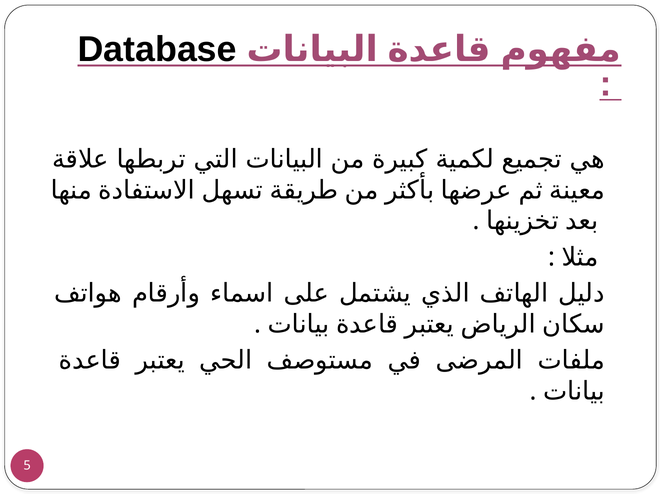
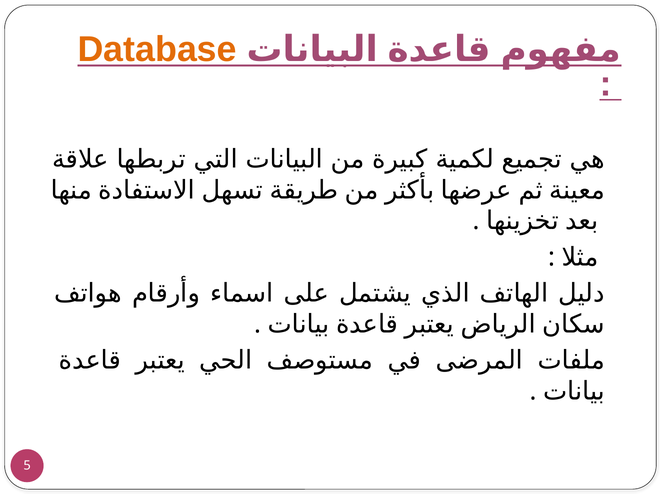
Database colour: black -> orange (157, 50)
